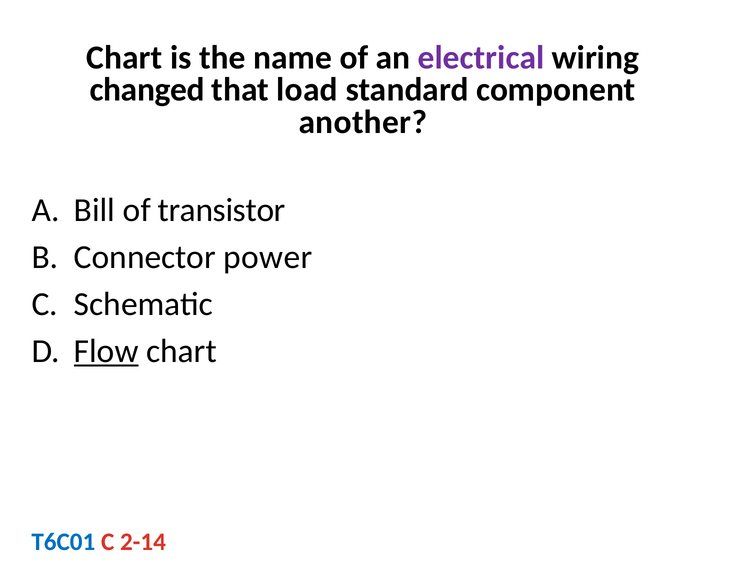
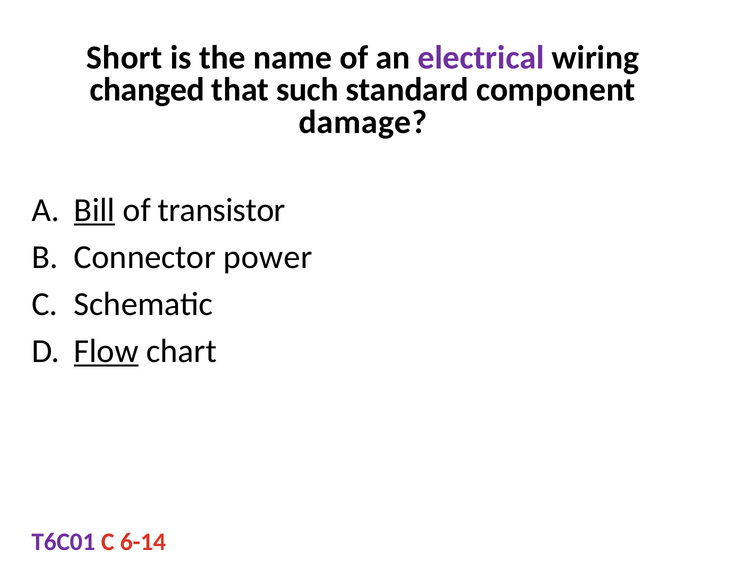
Chart: Chart -> Short (124, 58)
load: load -> such (307, 90)
another: another -> damage (363, 122)
Bill underline: none -> present (95, 210)
T6C01 colour: blue -> purple (63, 541)
2-14: 2-14 -> 6-14 (143, 541)
